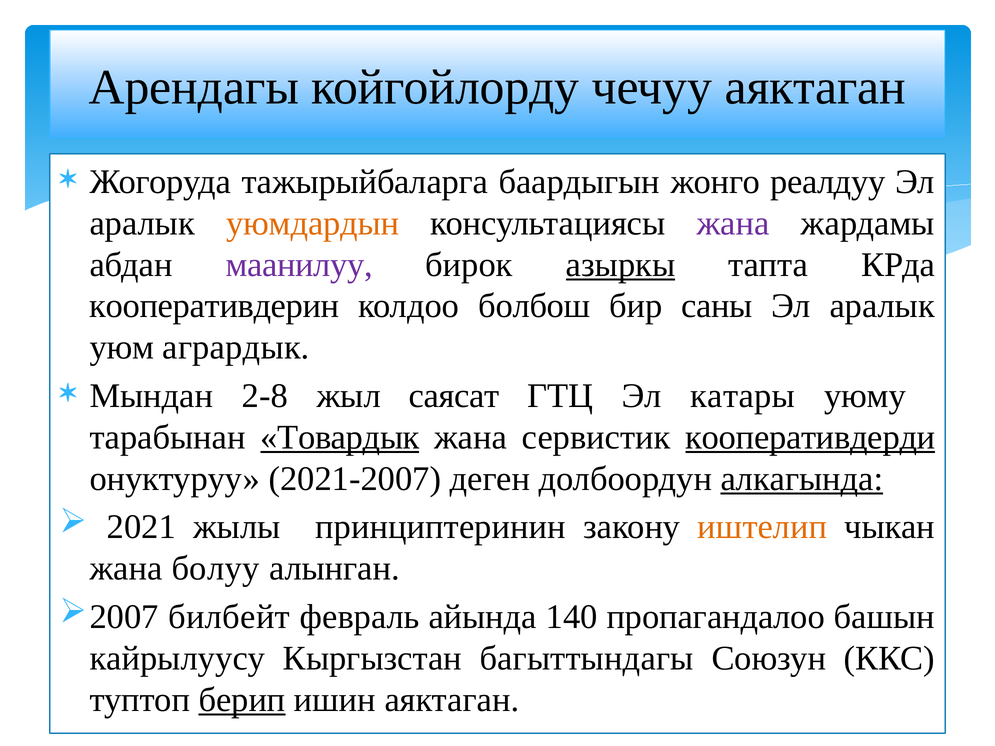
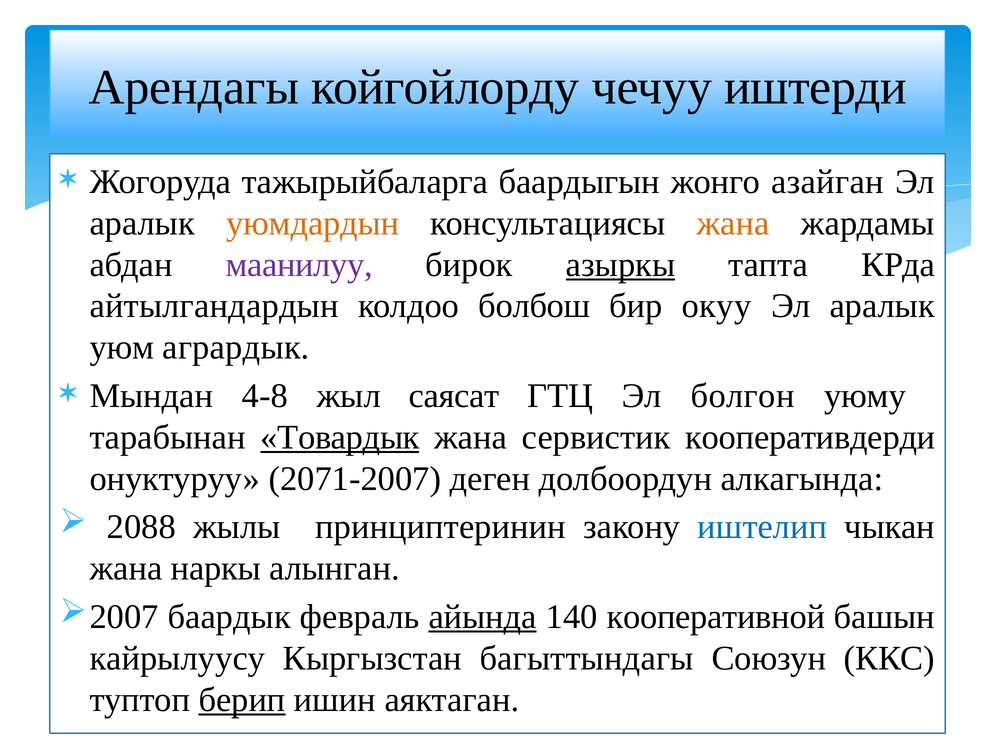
чечуу аяктаган: аяктаган -> иштерди (816, 87)
реалдуу: реалдуу -> азайган (827, 182)
жана colour: purple -> orange (733, 223)
кооперативдерин: кооперативдерин -> айтылгандардын (214, 306)
саны: саны -> окуу (717, 306)
2-8: 2-8 -> 4-8 (265, 396)
катары: катары -> болгон (743, 396)
кооперативдерди underline: present -> none (810, 437)
2021-2007: 2021-2007 -> 2071-2007 (355, 479)
алкагында underline: present -> none (802, 479)
2021: 2021 -> 2088 (141, 527)
иштелип colour: orange -> blue (762, 527)
болуу: болуу -> наркы (216, 569)
билбейт: билбейт -> баардык (229, 617)
айында underline: none -> present (483, 617)
пропагандалоо: пропагандалоо -> кооперативной (716, 617)
